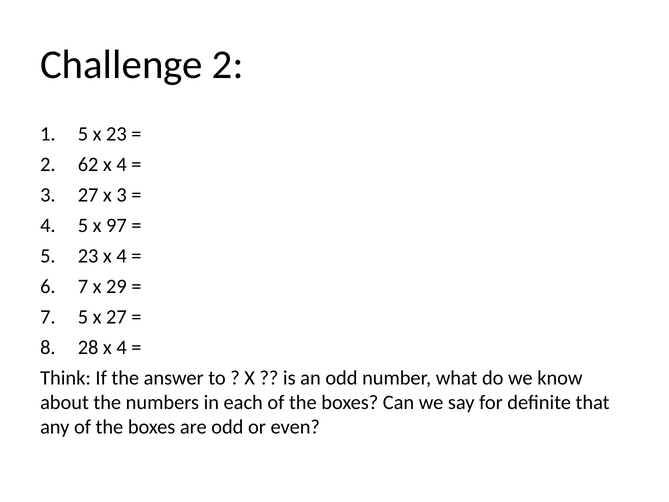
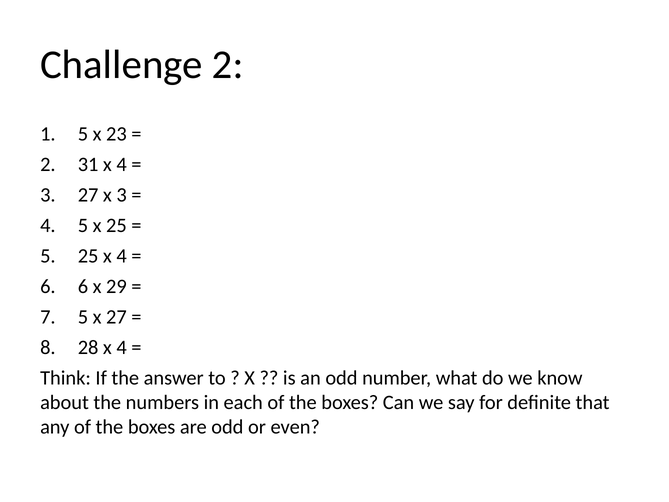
62: 62 -> 31 (88, 165)
x 97: 97 -> 25 (116, 226)
5 23: 23 -> 25 (88, 256)
7: 7 -> 6 (83, 286)
